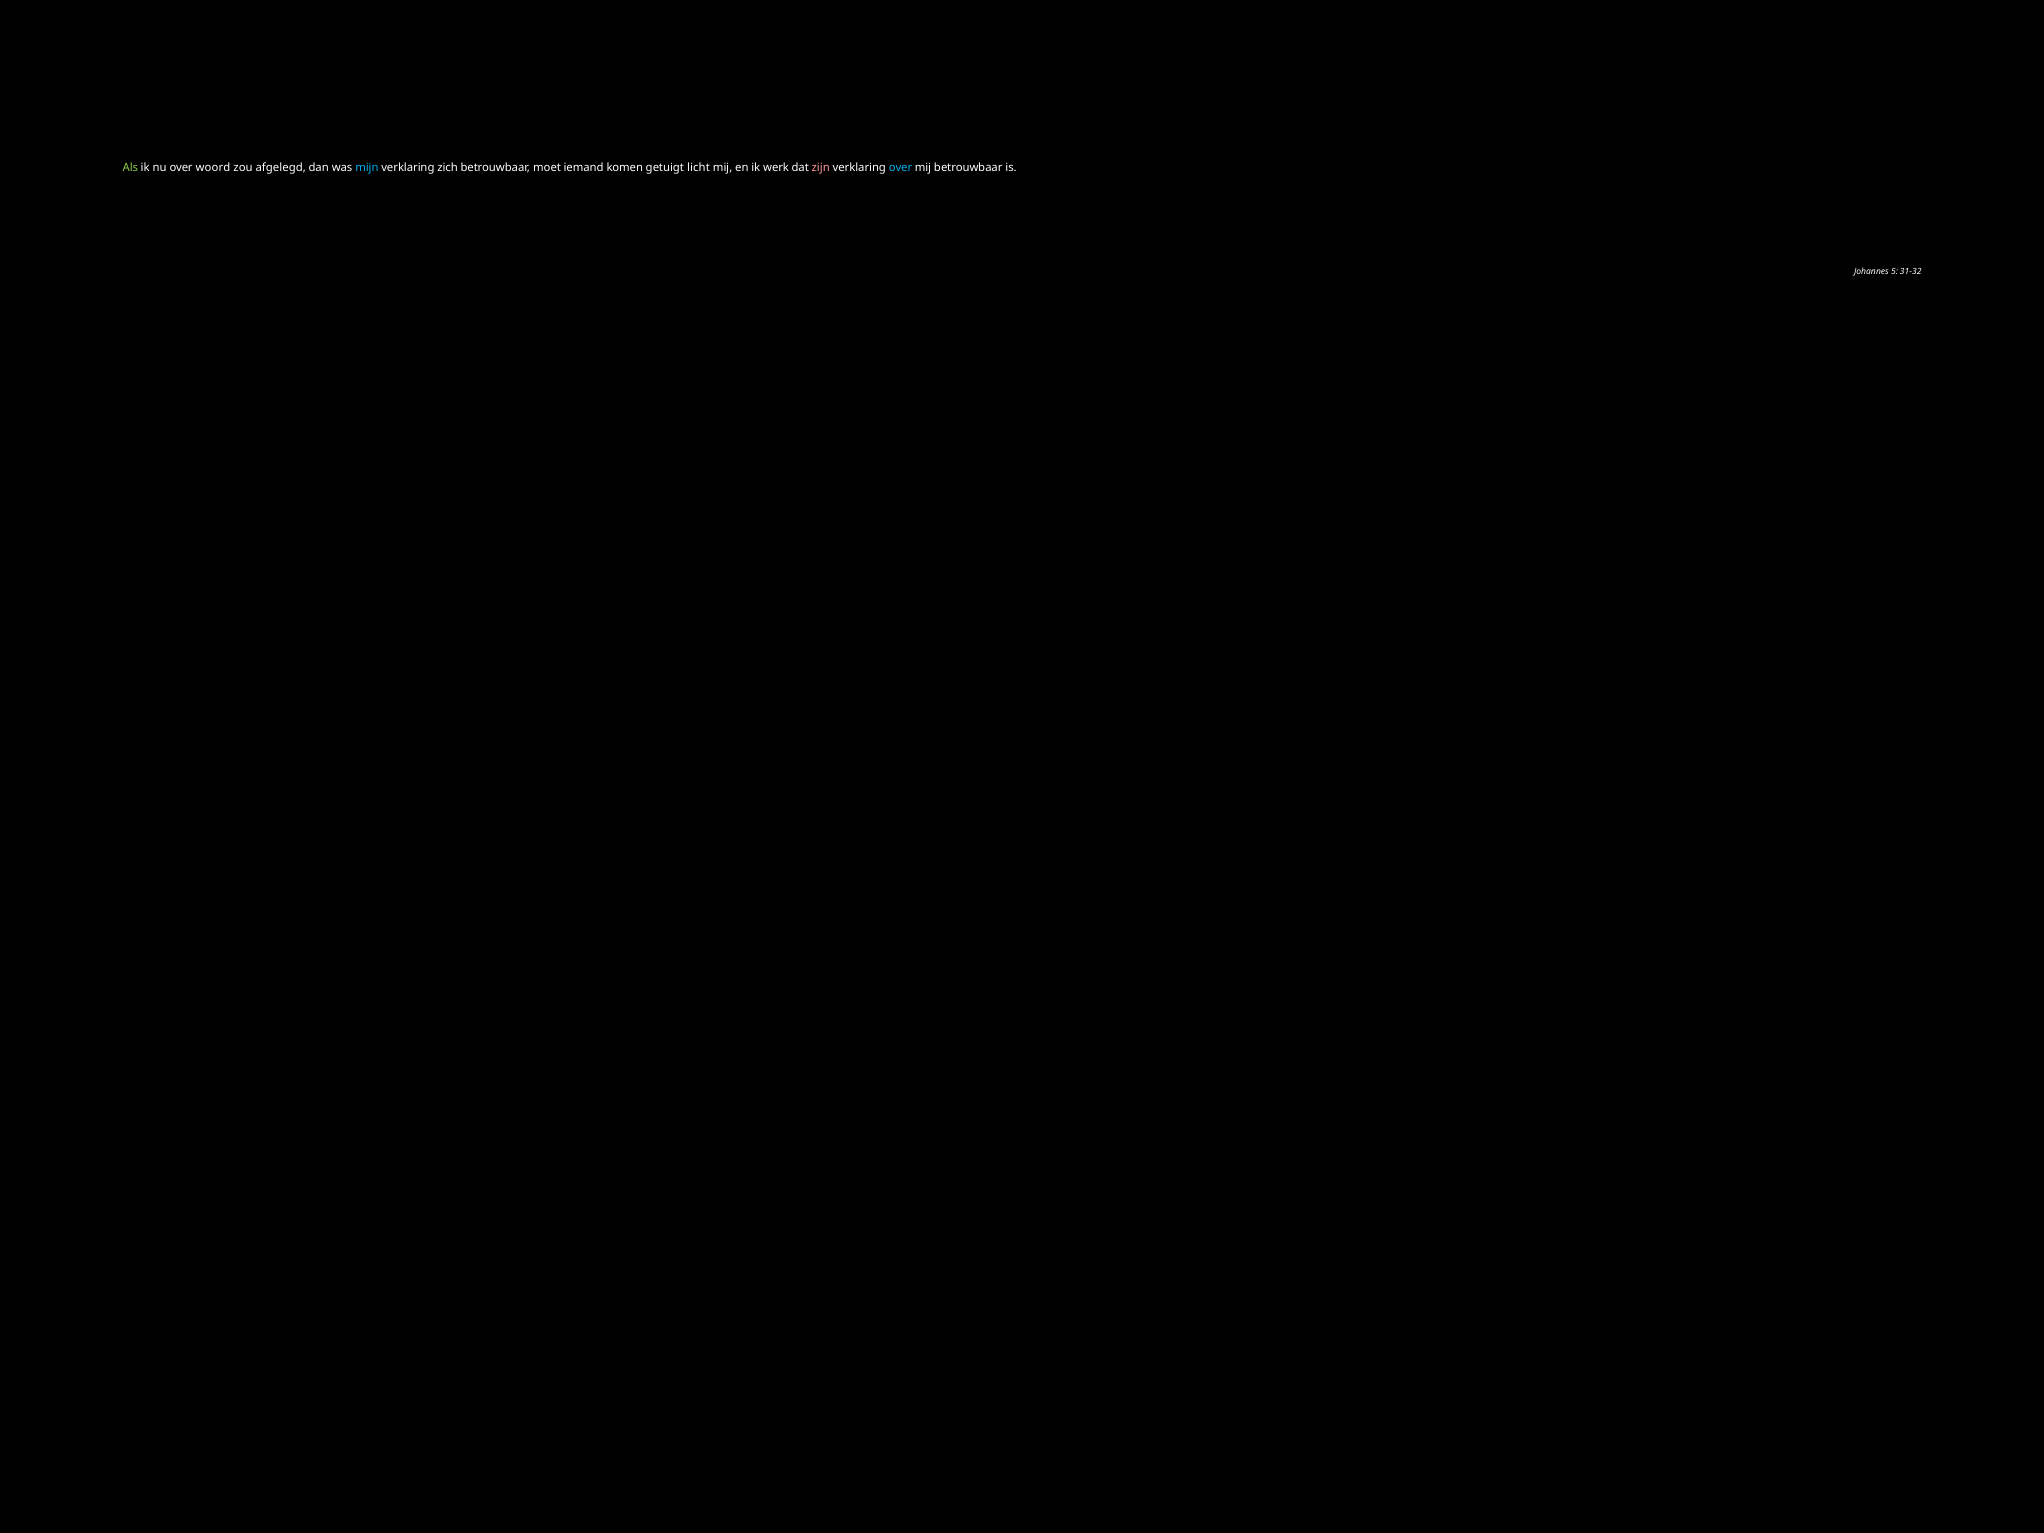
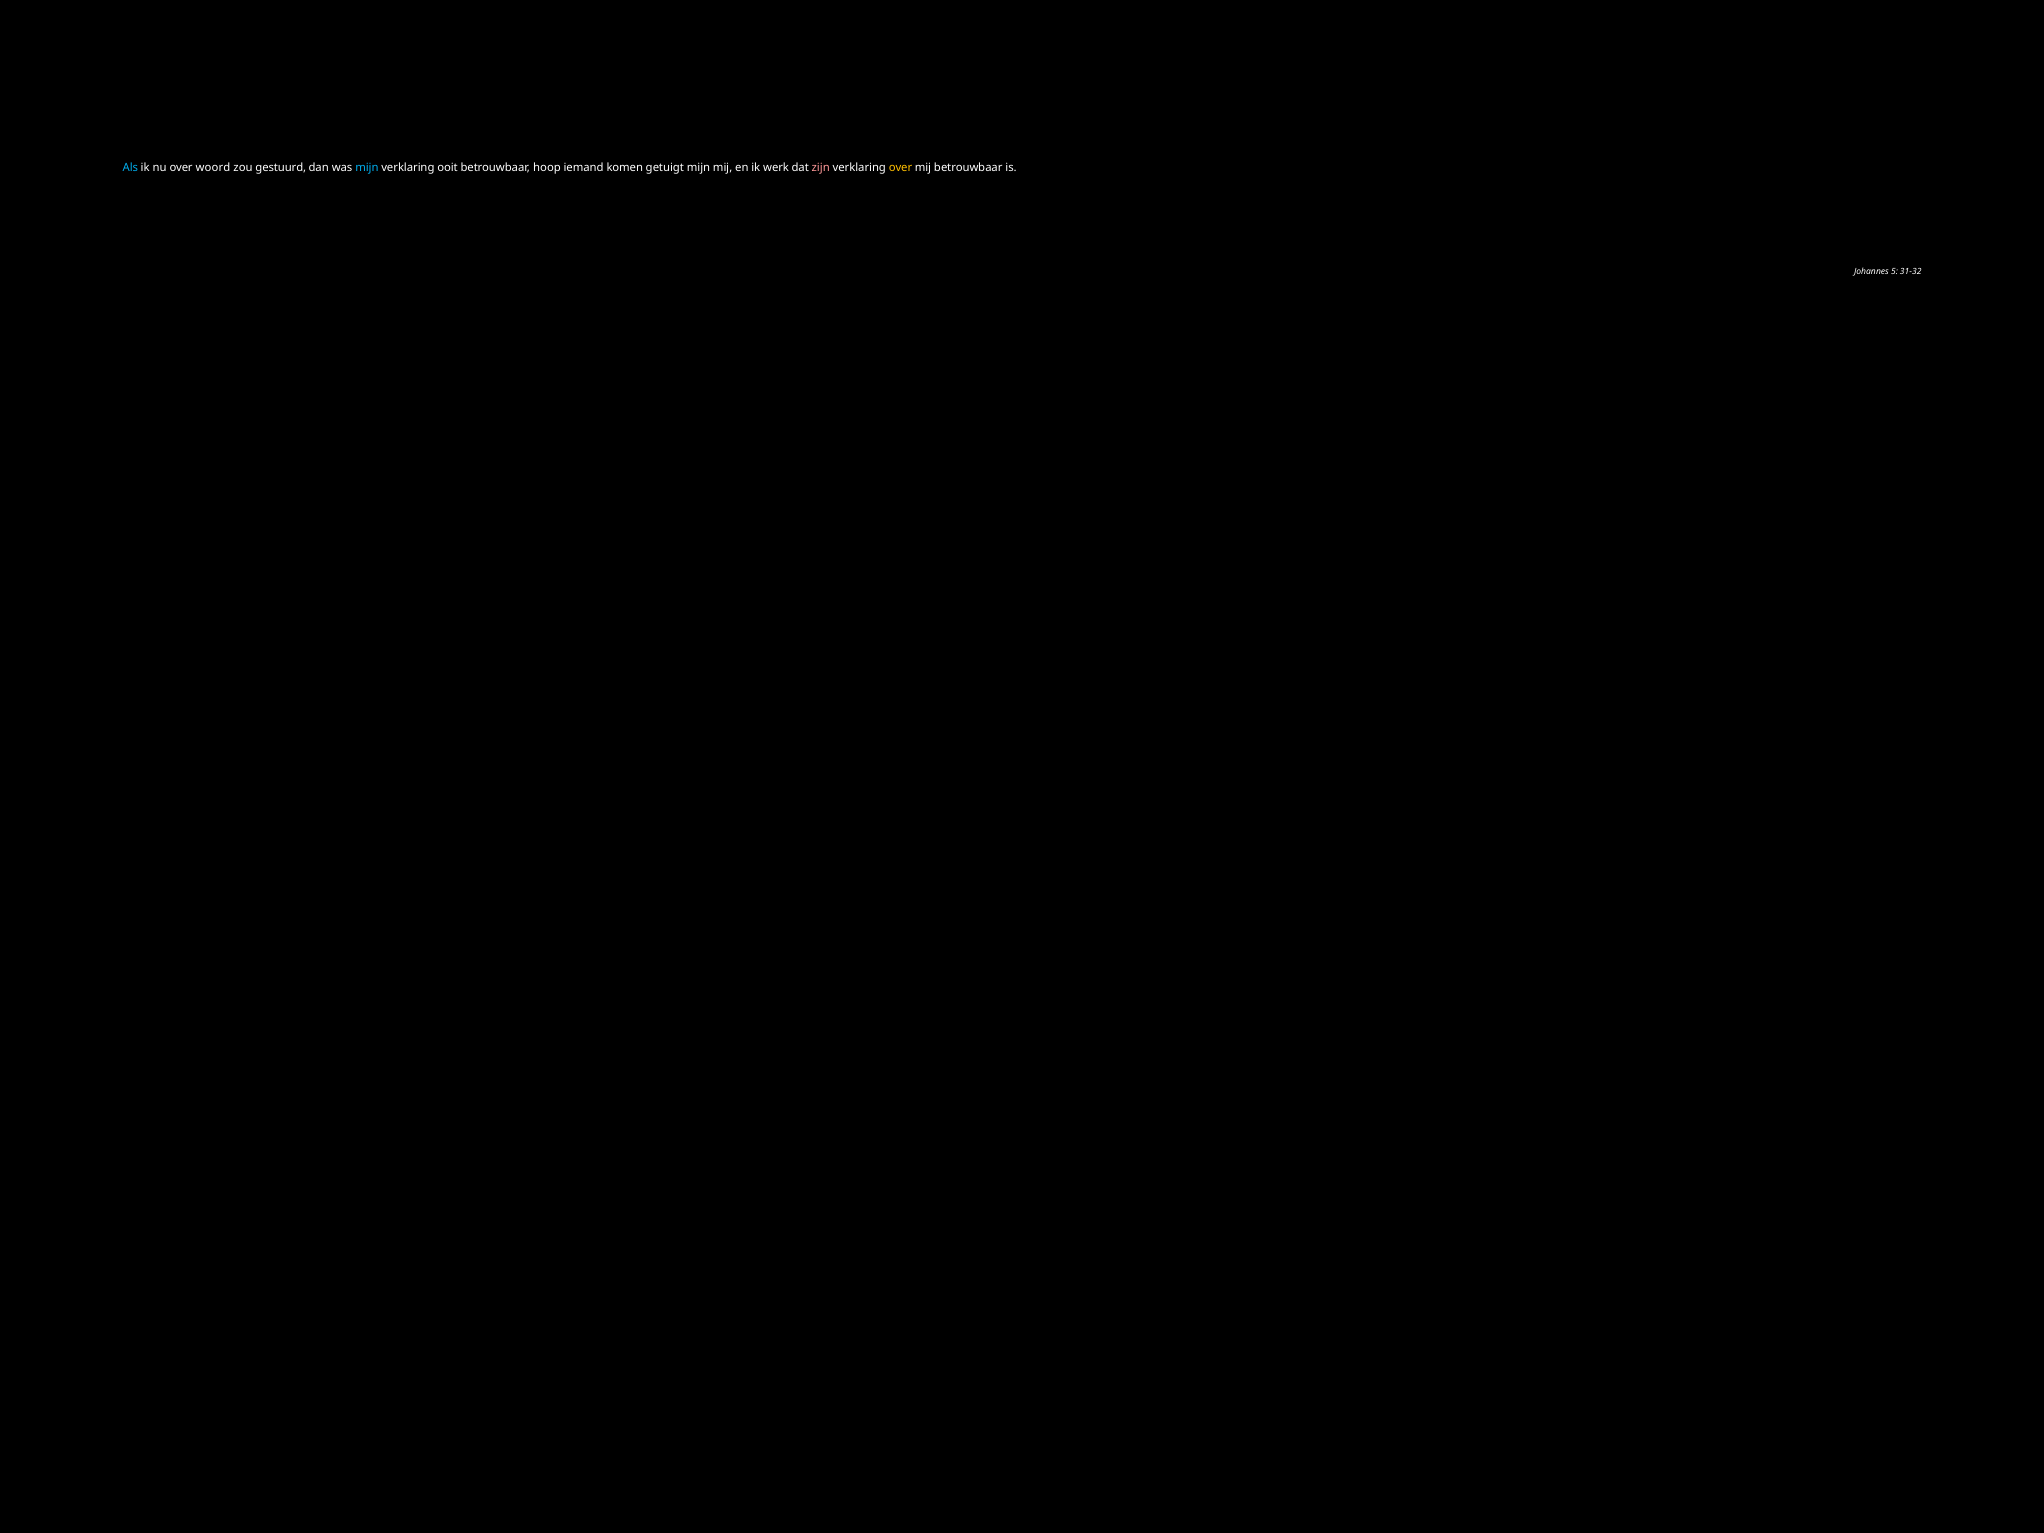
Als colour: light green -> light blue (130, 168)
afgelegd: afgelegd -> gestuurd (281, 168)
zich: zich -> ooit (448, 168)
moet: moet -> hoop (547, 168)
getuigt licht: licht -> mijn (699, 168)
over colour: light blue -> yellow (900, 168)
